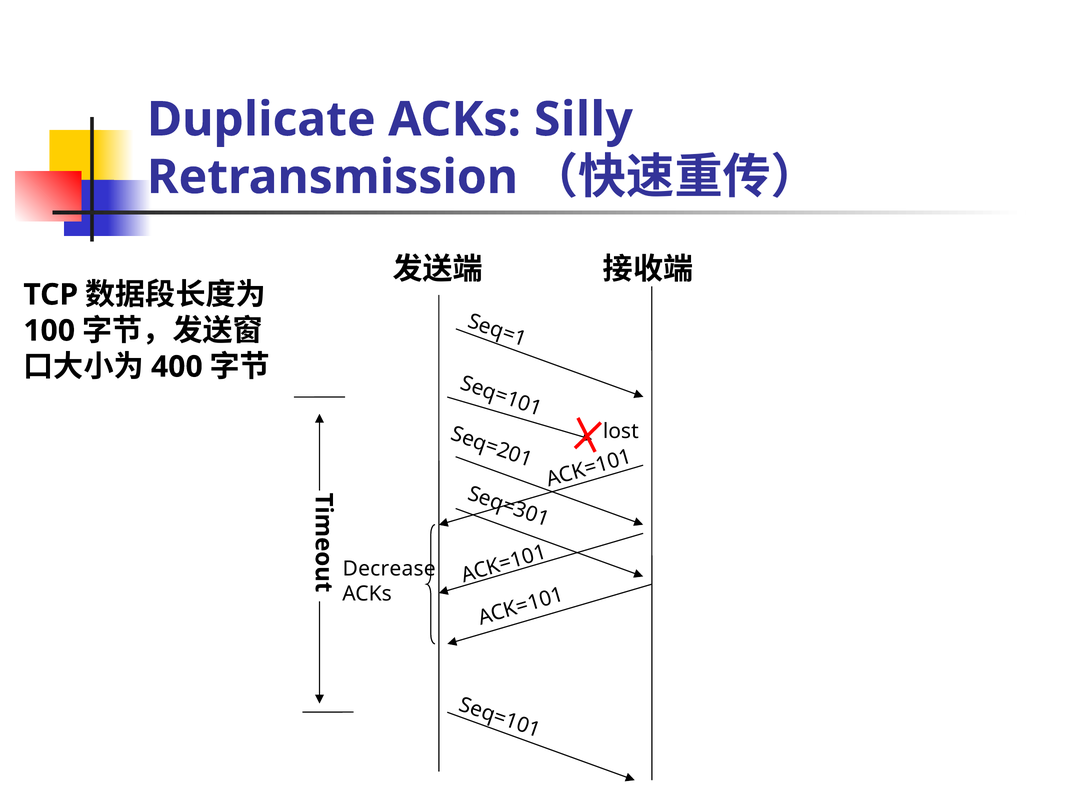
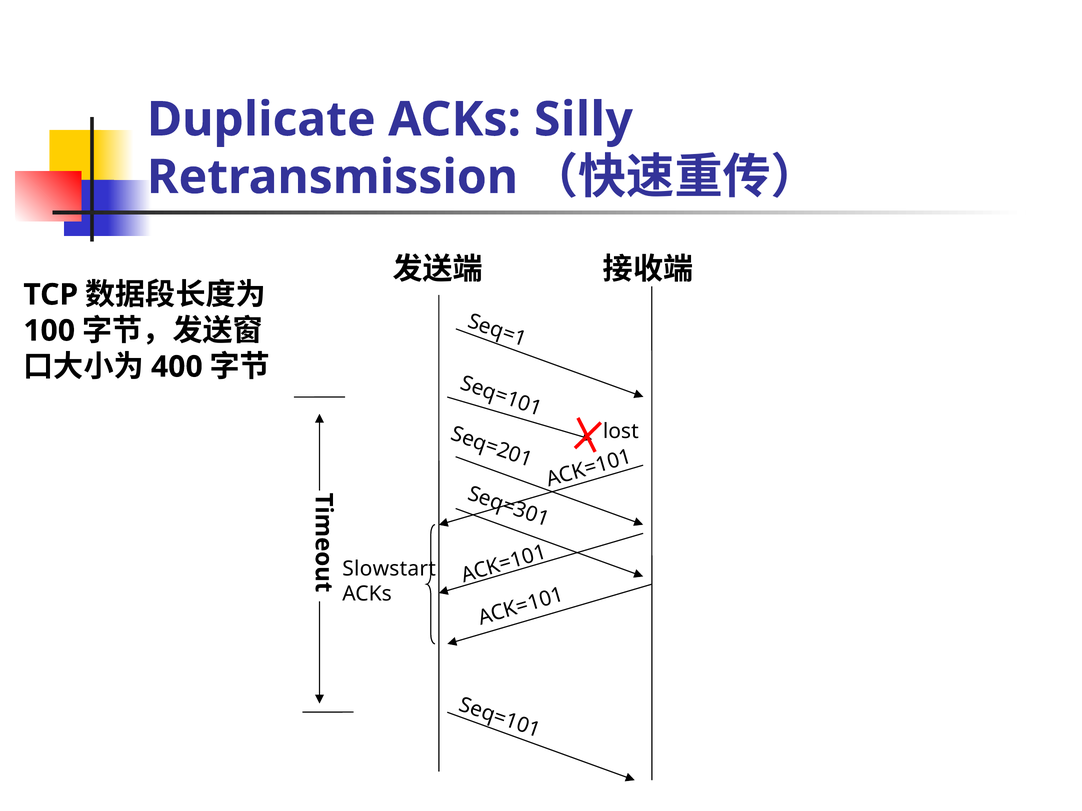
Decrease: Decrease -> Slowstart (389, 569)
